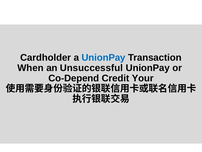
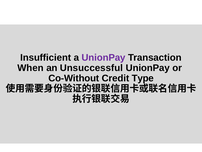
Cardholder: Cardholder -> Insufficient (46, 57)
UnionPay colour: blue -> purple (104, 57)
Co-Depend: Co-Depend -> Co-Without (74, 78)
Your: Your -> Type (143, 78)
